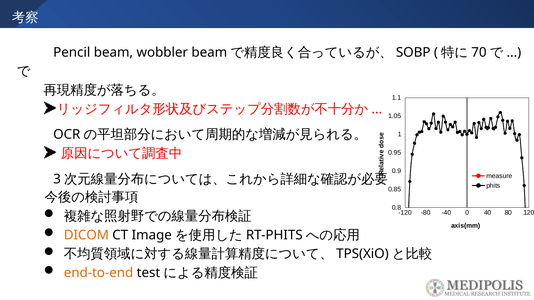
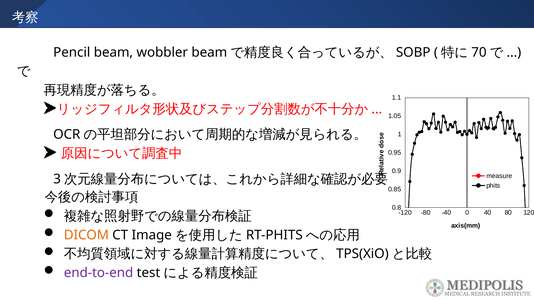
end-to-end colour: orange -> purple (99, 273)
